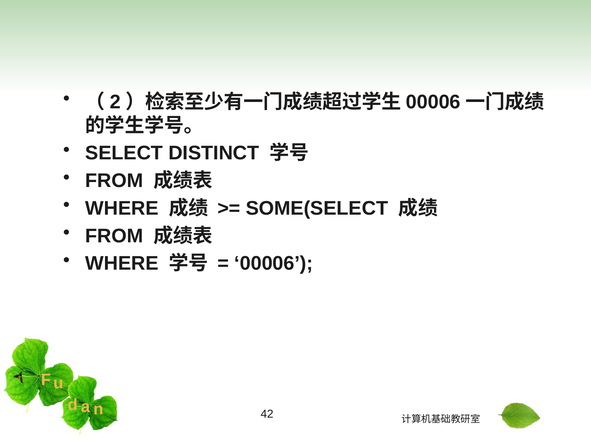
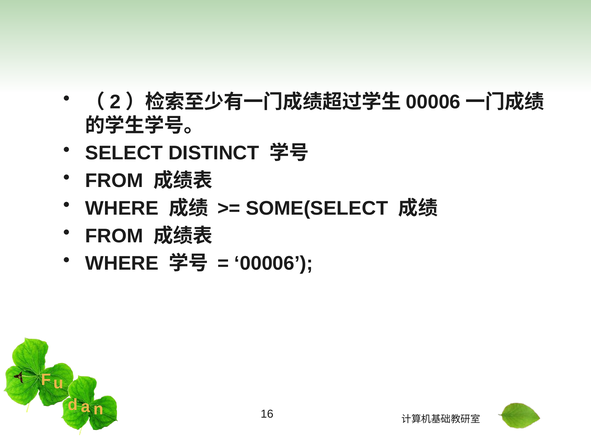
42: 42 -> 16 (267, 414)
